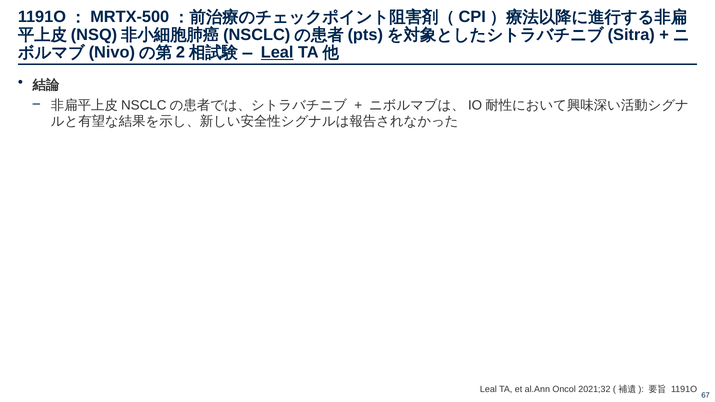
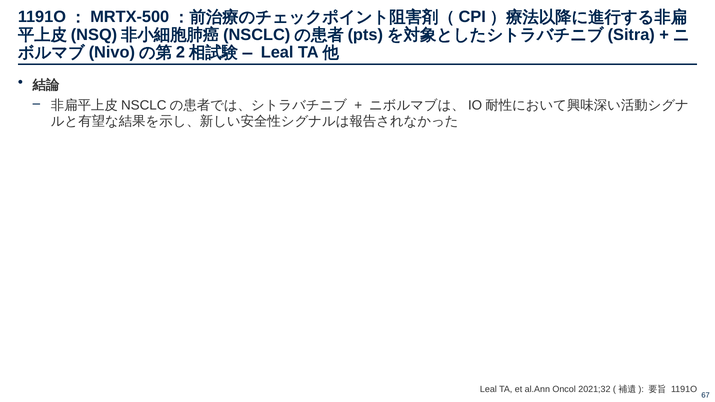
Leal underline: present -> none (277, 52)
